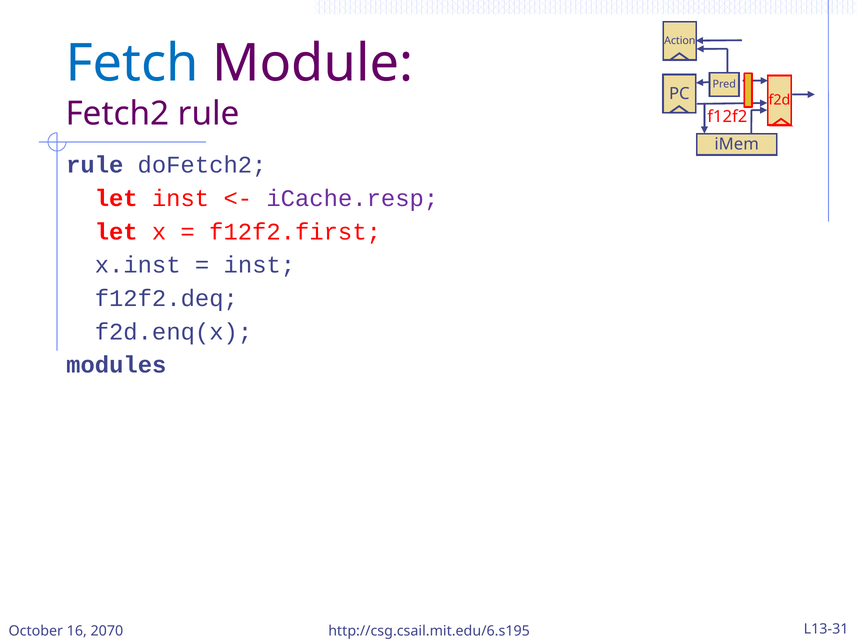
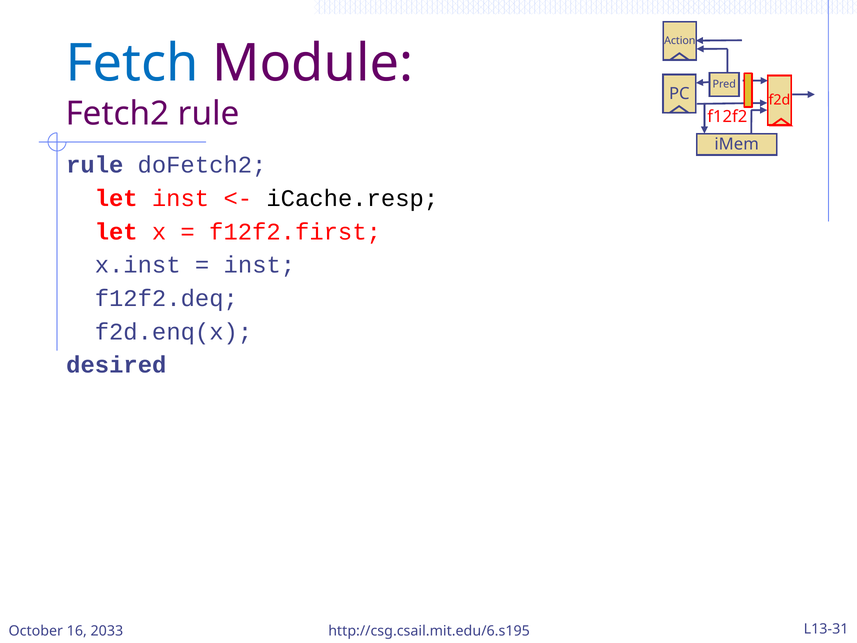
iCache.resp colour: purple -> black (352, 198)
modules: modules -> desired (116, 365)
2070: 2070 -> 2033 (107, 631)
